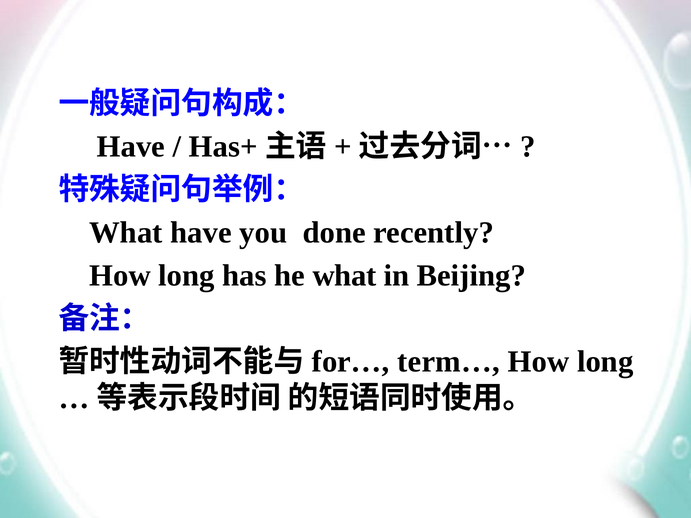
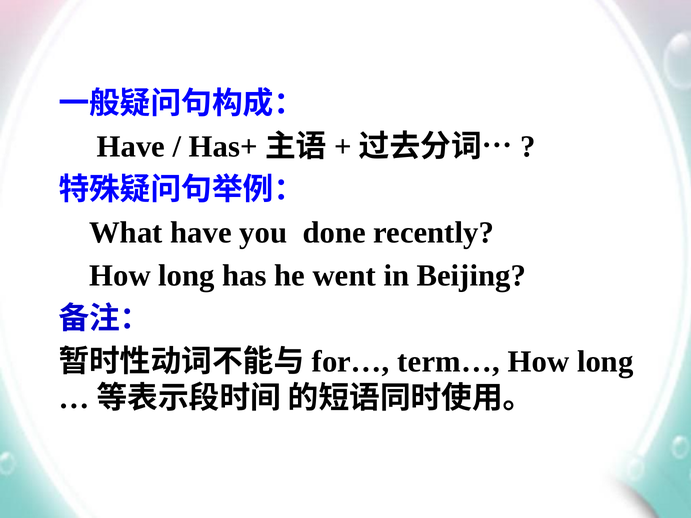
he what: what -> went (344, 276)
